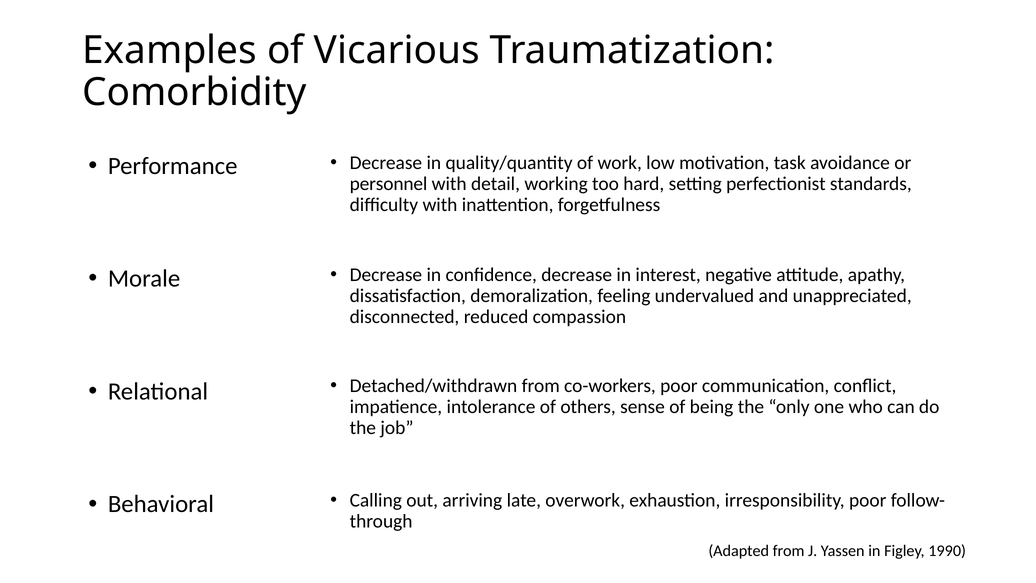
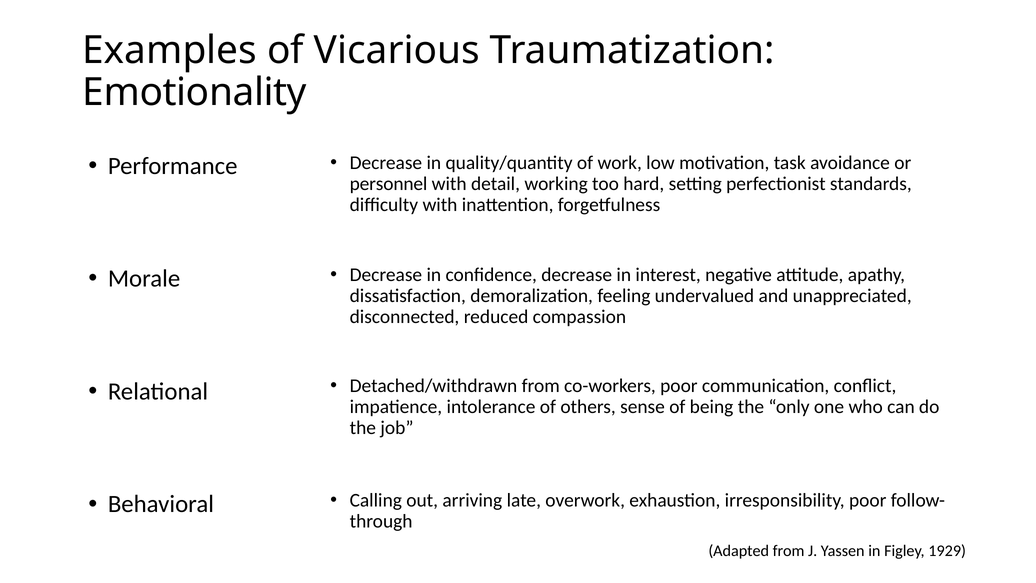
Comorbidity: Comorbidity -> Emotionality (195, 92)
1990: 1990 -> 1929 (947, 551)
